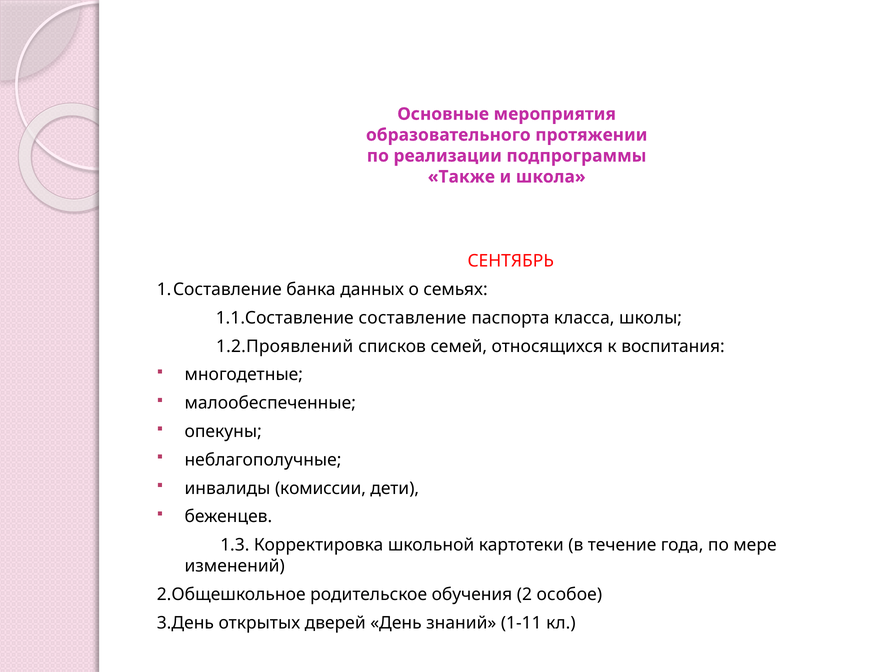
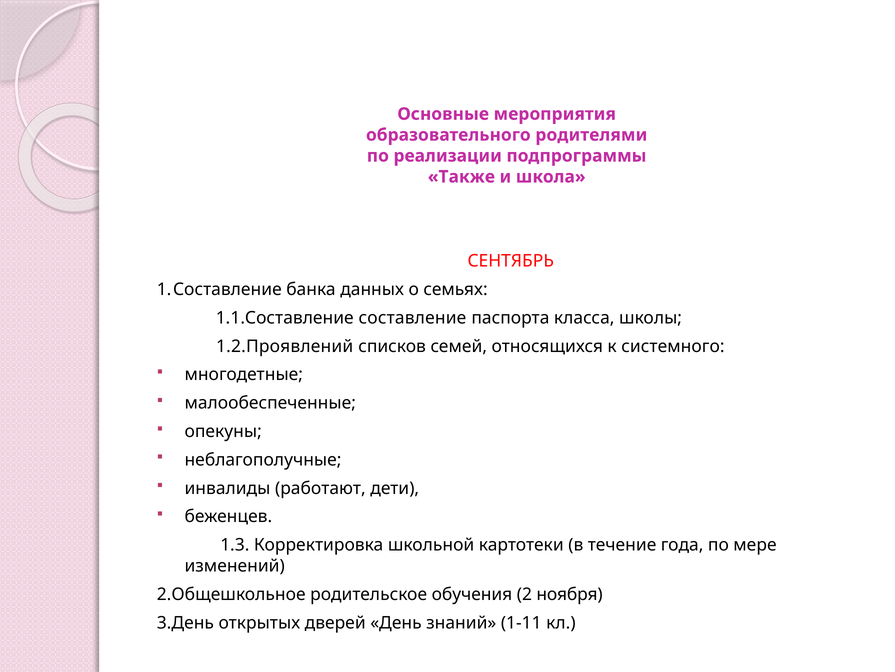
протяжении: протяжении -> родителями (591, 135)
воспитания: воспитания -> системного (673, 346)
комиссии: комиссии -> работают (320, 488)
особое: особое -> ноября (570, 594)
